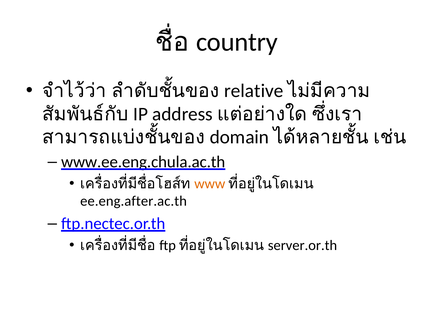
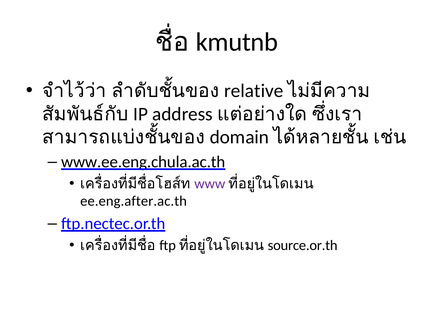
country: country -> kmutnb (237, 42)
www colour: orange -> purple (210, 184)
server.or.th: server.or.th -> source.or.th (303, 245)
